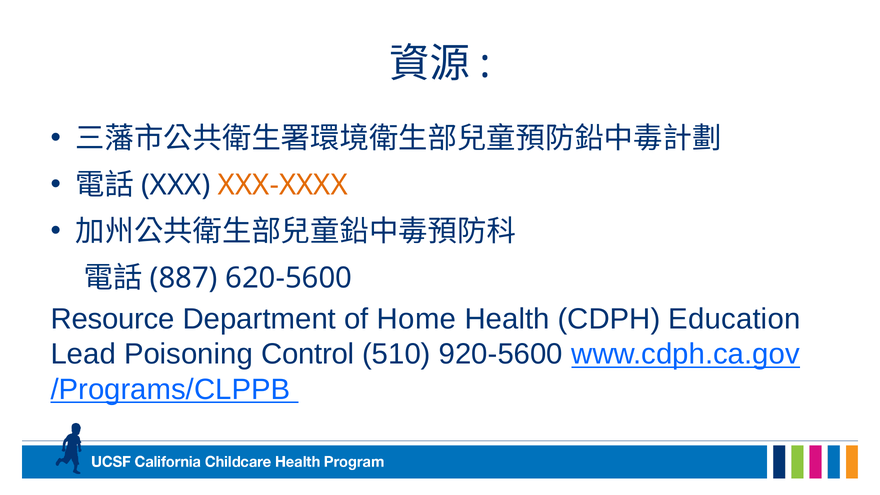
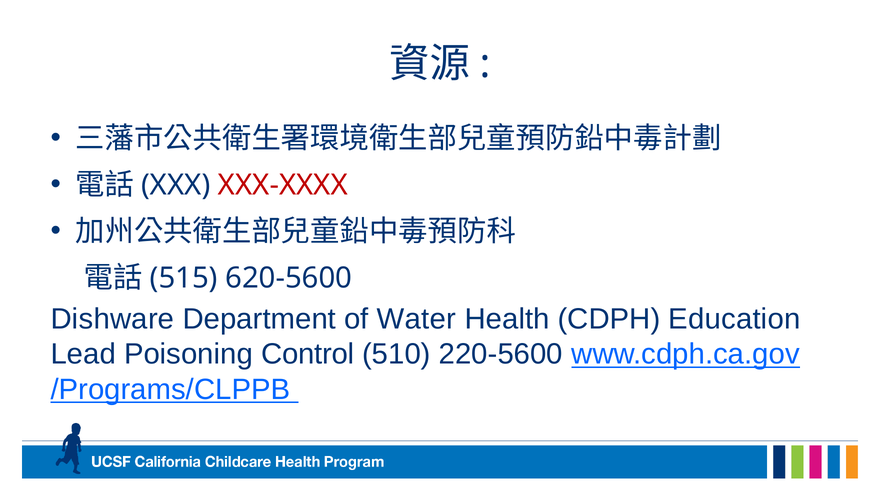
XXX-XXXX colour: orange -> red (283, 185)
887: 887 -> 515 (184, 278)
Resource: Resource -> Dishware (112, 319)
Home: Home -> Water (417, 319)
920-5600: 920-5600 -> 220-5600 (501, 354)
